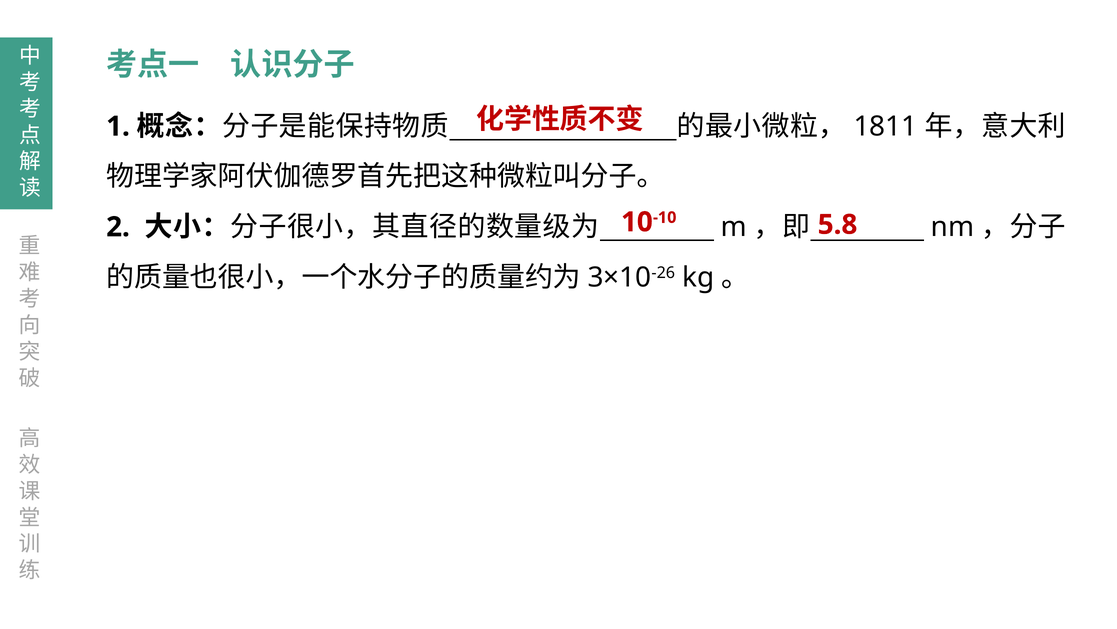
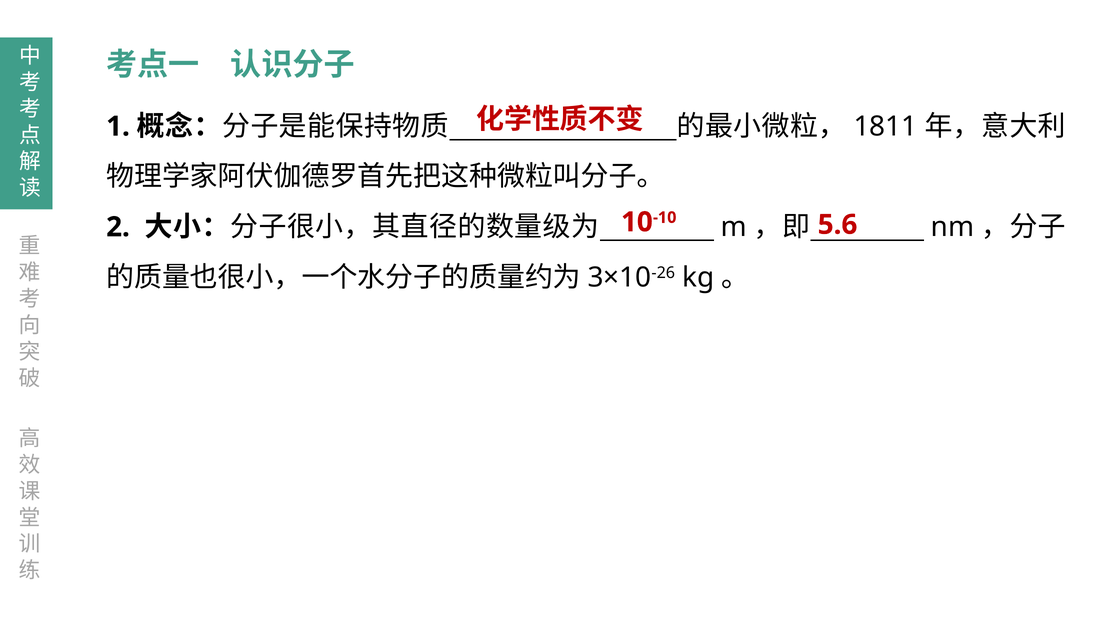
5.8: 5.8 -> 5.6 (838, 224)
